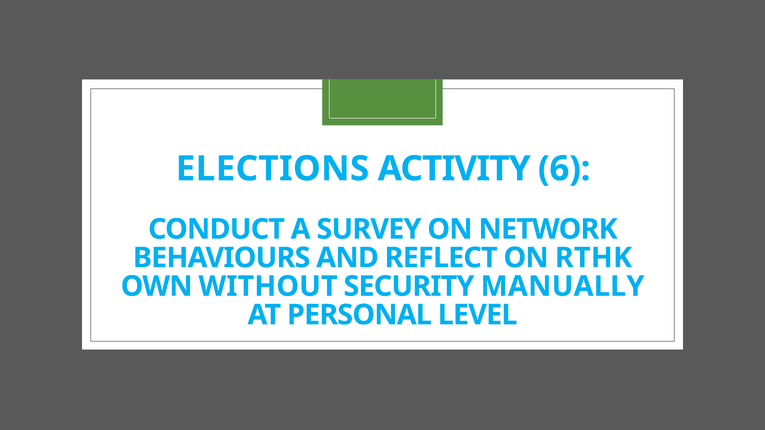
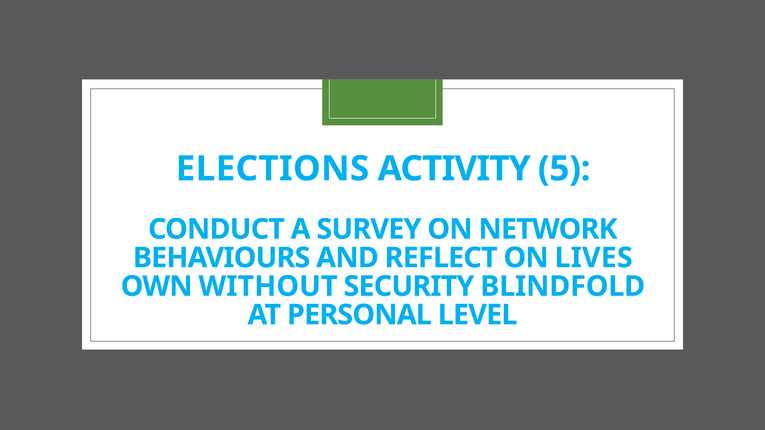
6: 6 -> 5 (564, 169)
RTHK: RTHK -> LIVES (594, 258)
MANUALLY: MANUALLY -> BLINDFOLD (563, 287)
